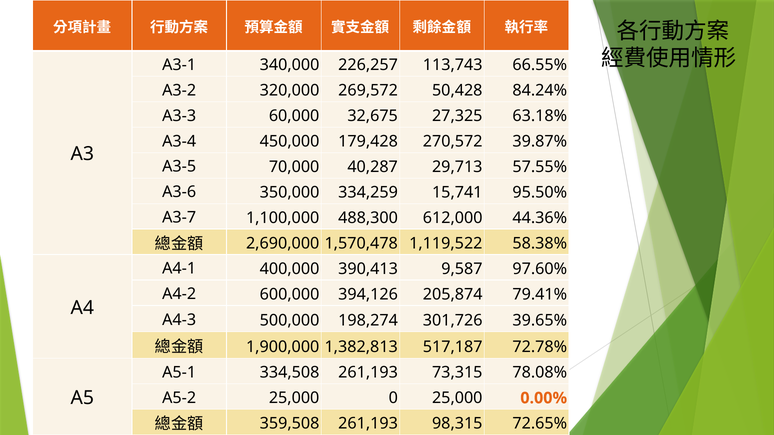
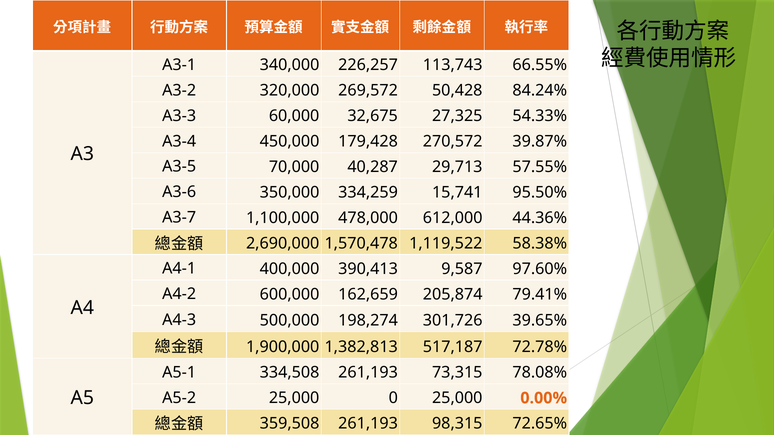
63.18%: 63.18% -> 54.33% (540, 116)
488,300: 488,300 -> 478,000 (368, 218)
394,126: 394,126 -> 162,659 (368, 294)
